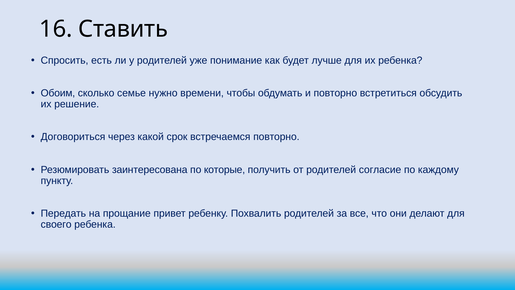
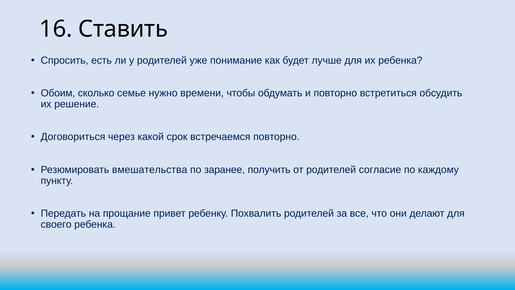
заинтересована: заинтересована -> вмешательства (150, 170)
которые: которые -> заранее (225, 170)
